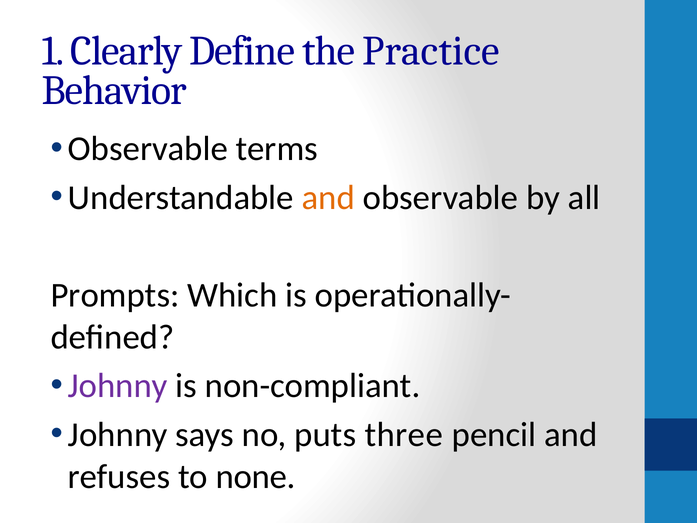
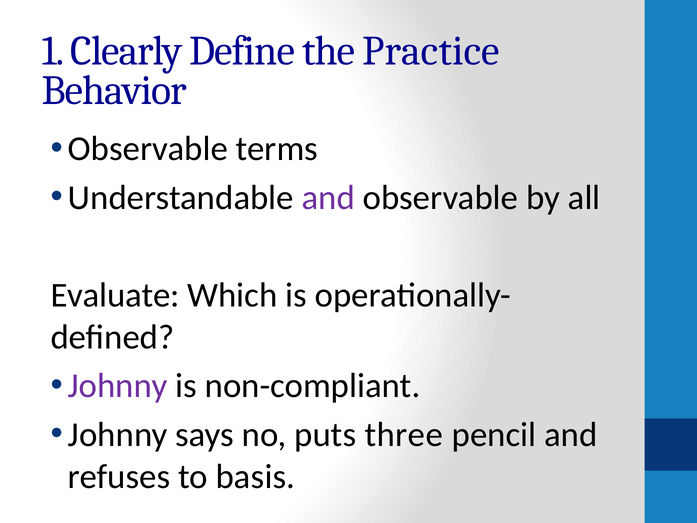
and colour: orange -> purple (328, 198)
Prompts: Prompts -> Evaluate (115, 295)
none: none -> basis (255, 476)
